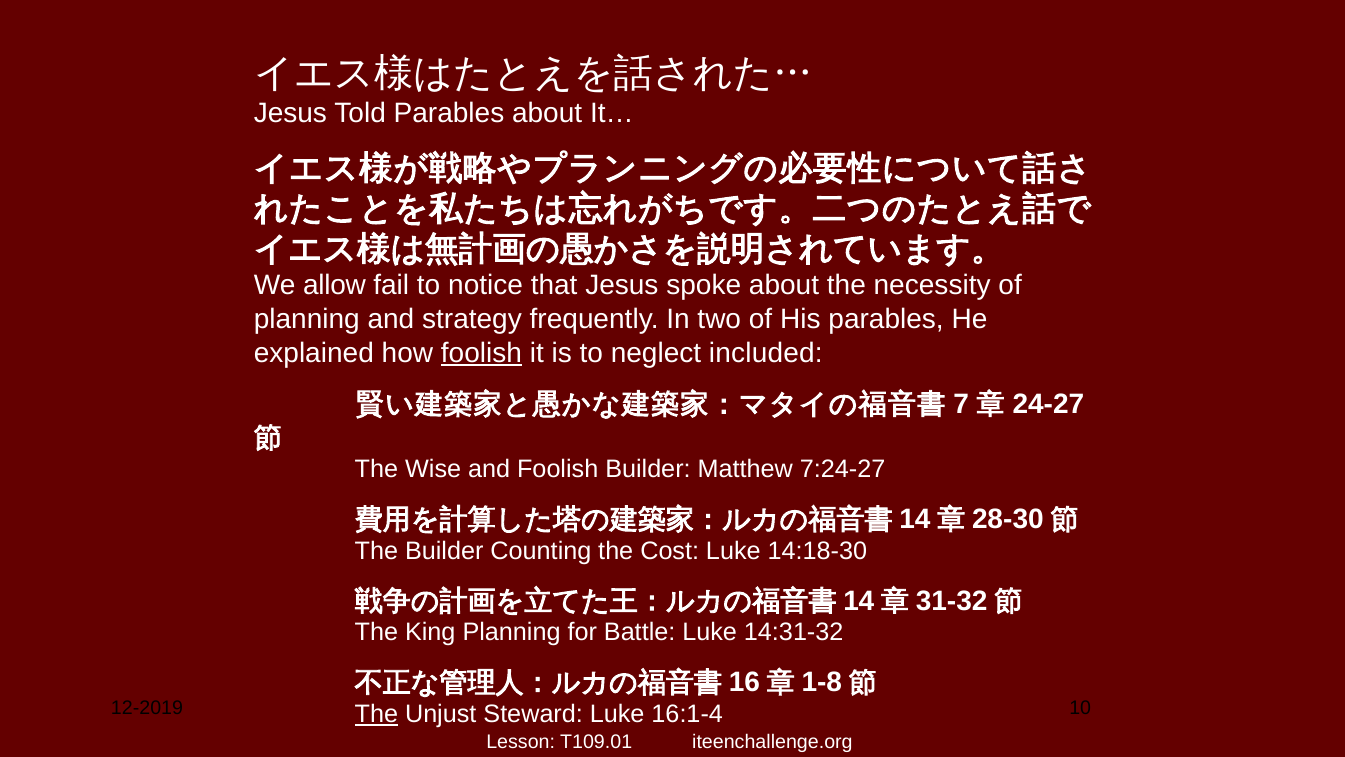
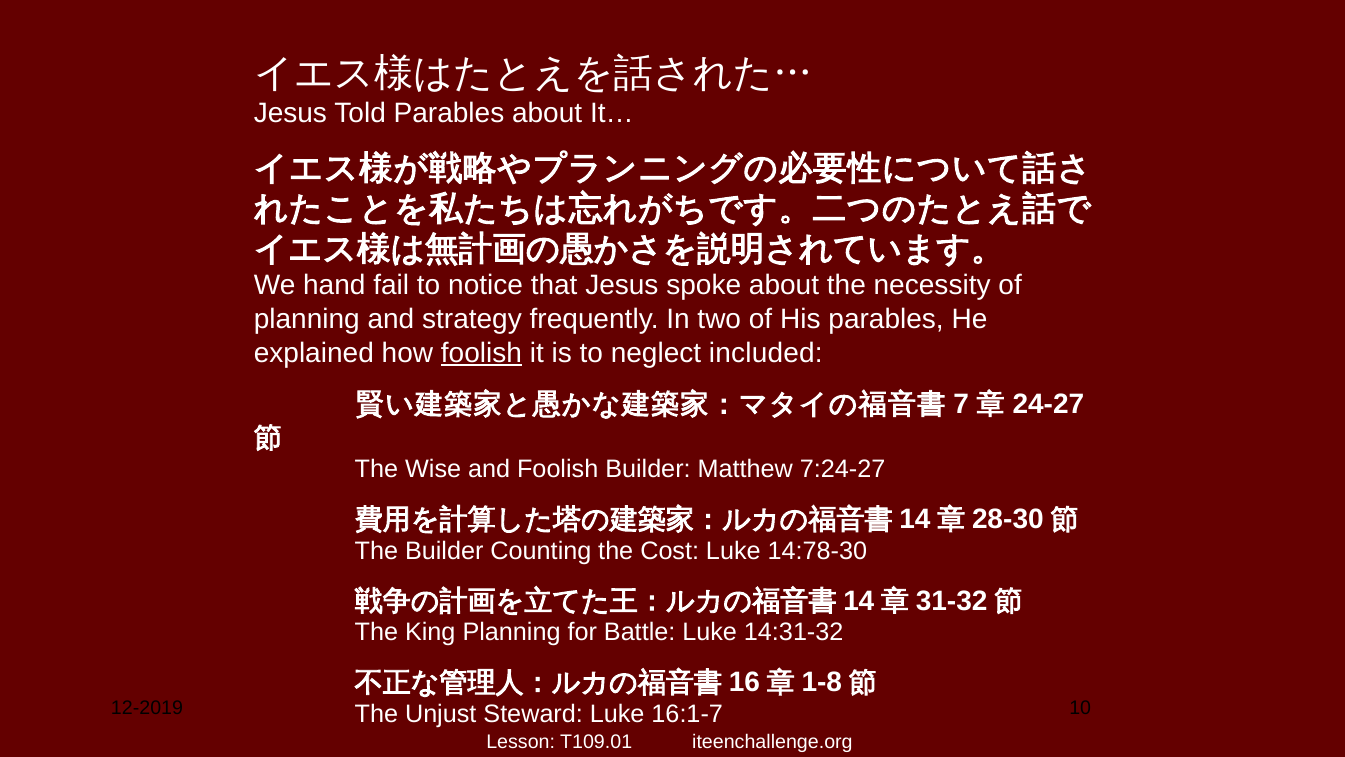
allow: allow -> hand (334, 285)
14:18-30: 14:18-30 -> 14:78-30 (817, 551)
The underline: present -> none (376, 714)
16:1-4: 16:1-4 -> 16:1-7 (687, 714)
